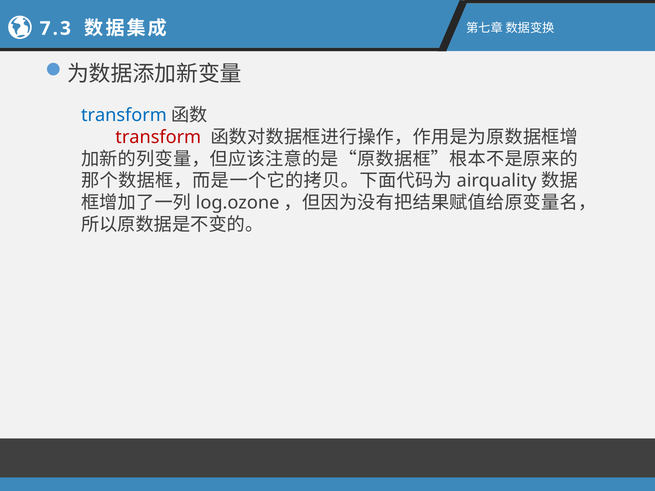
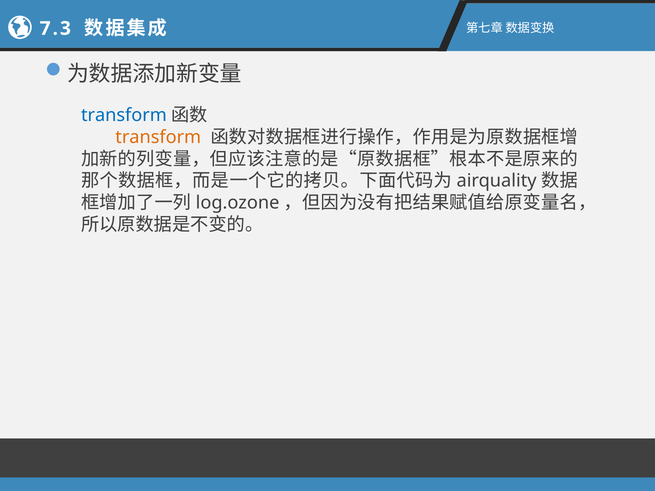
transform colour: red -> orange (158, 137)
